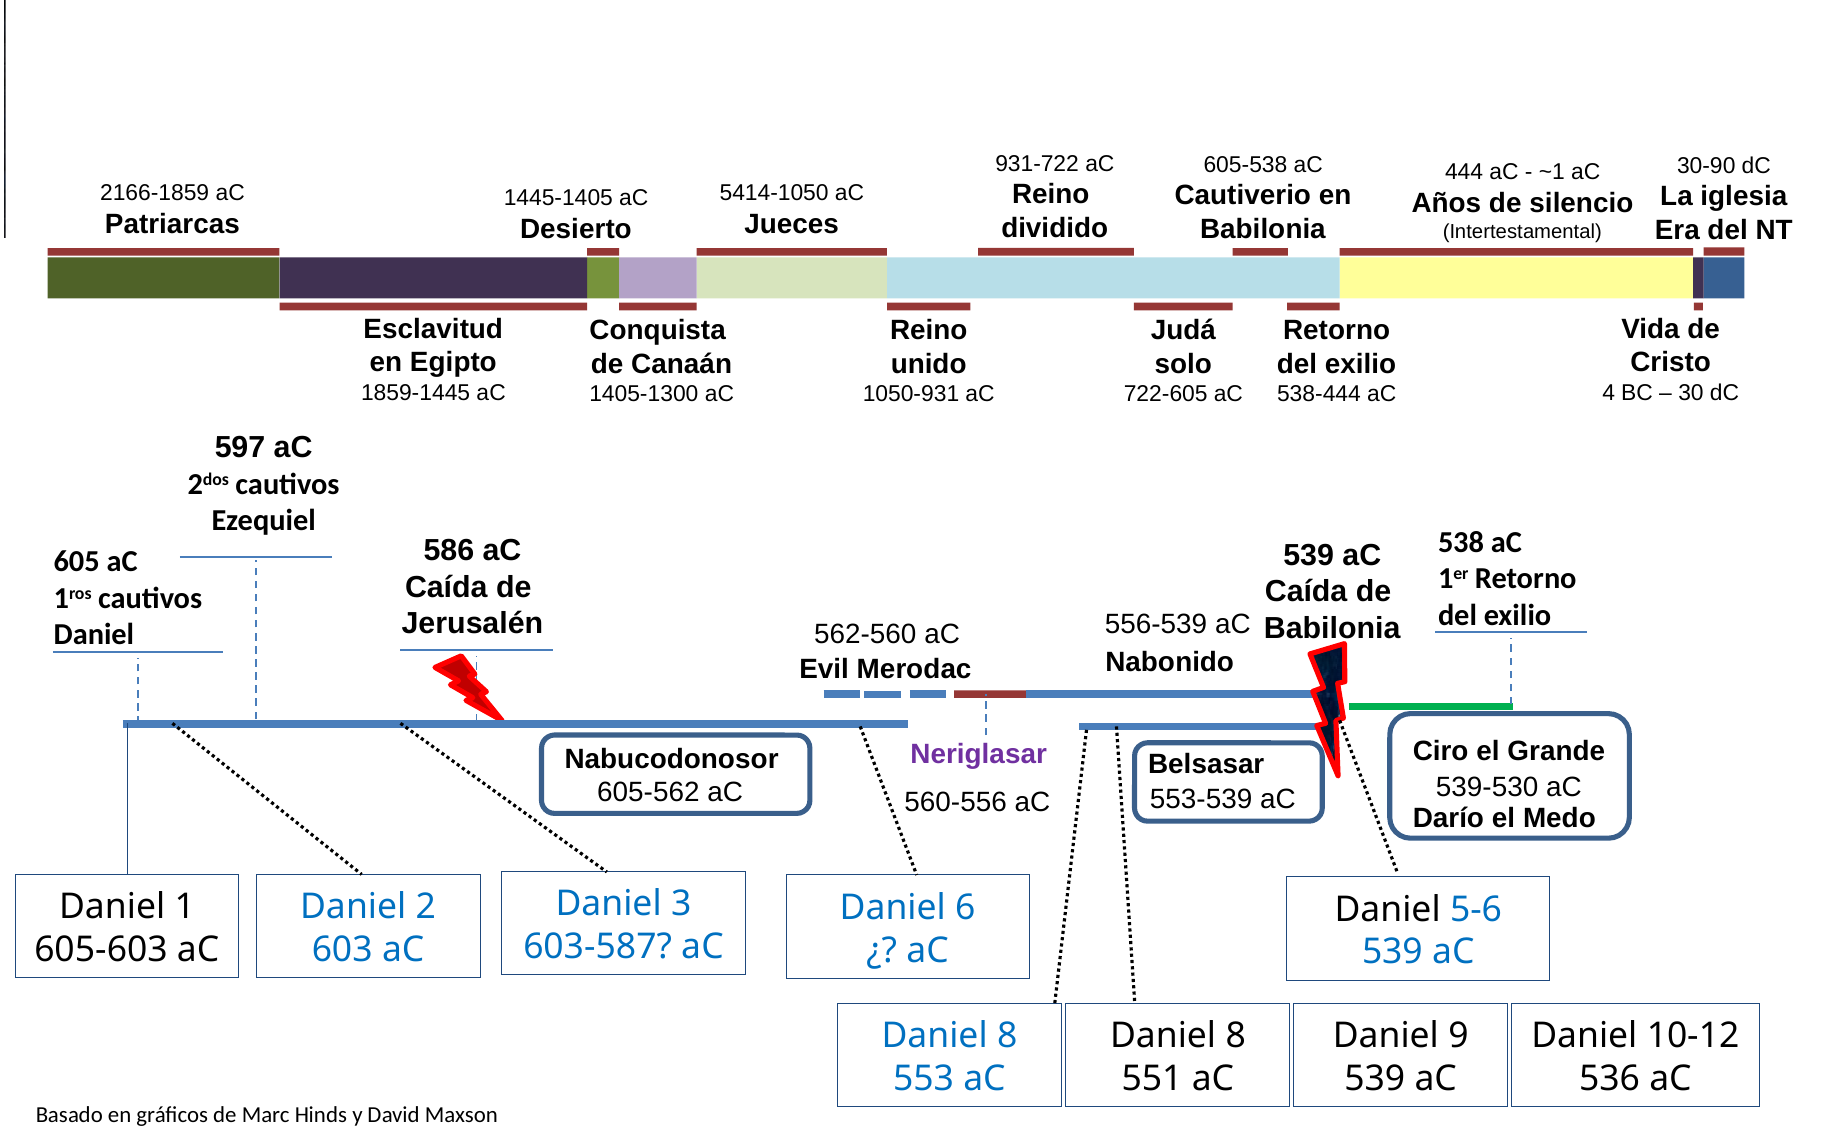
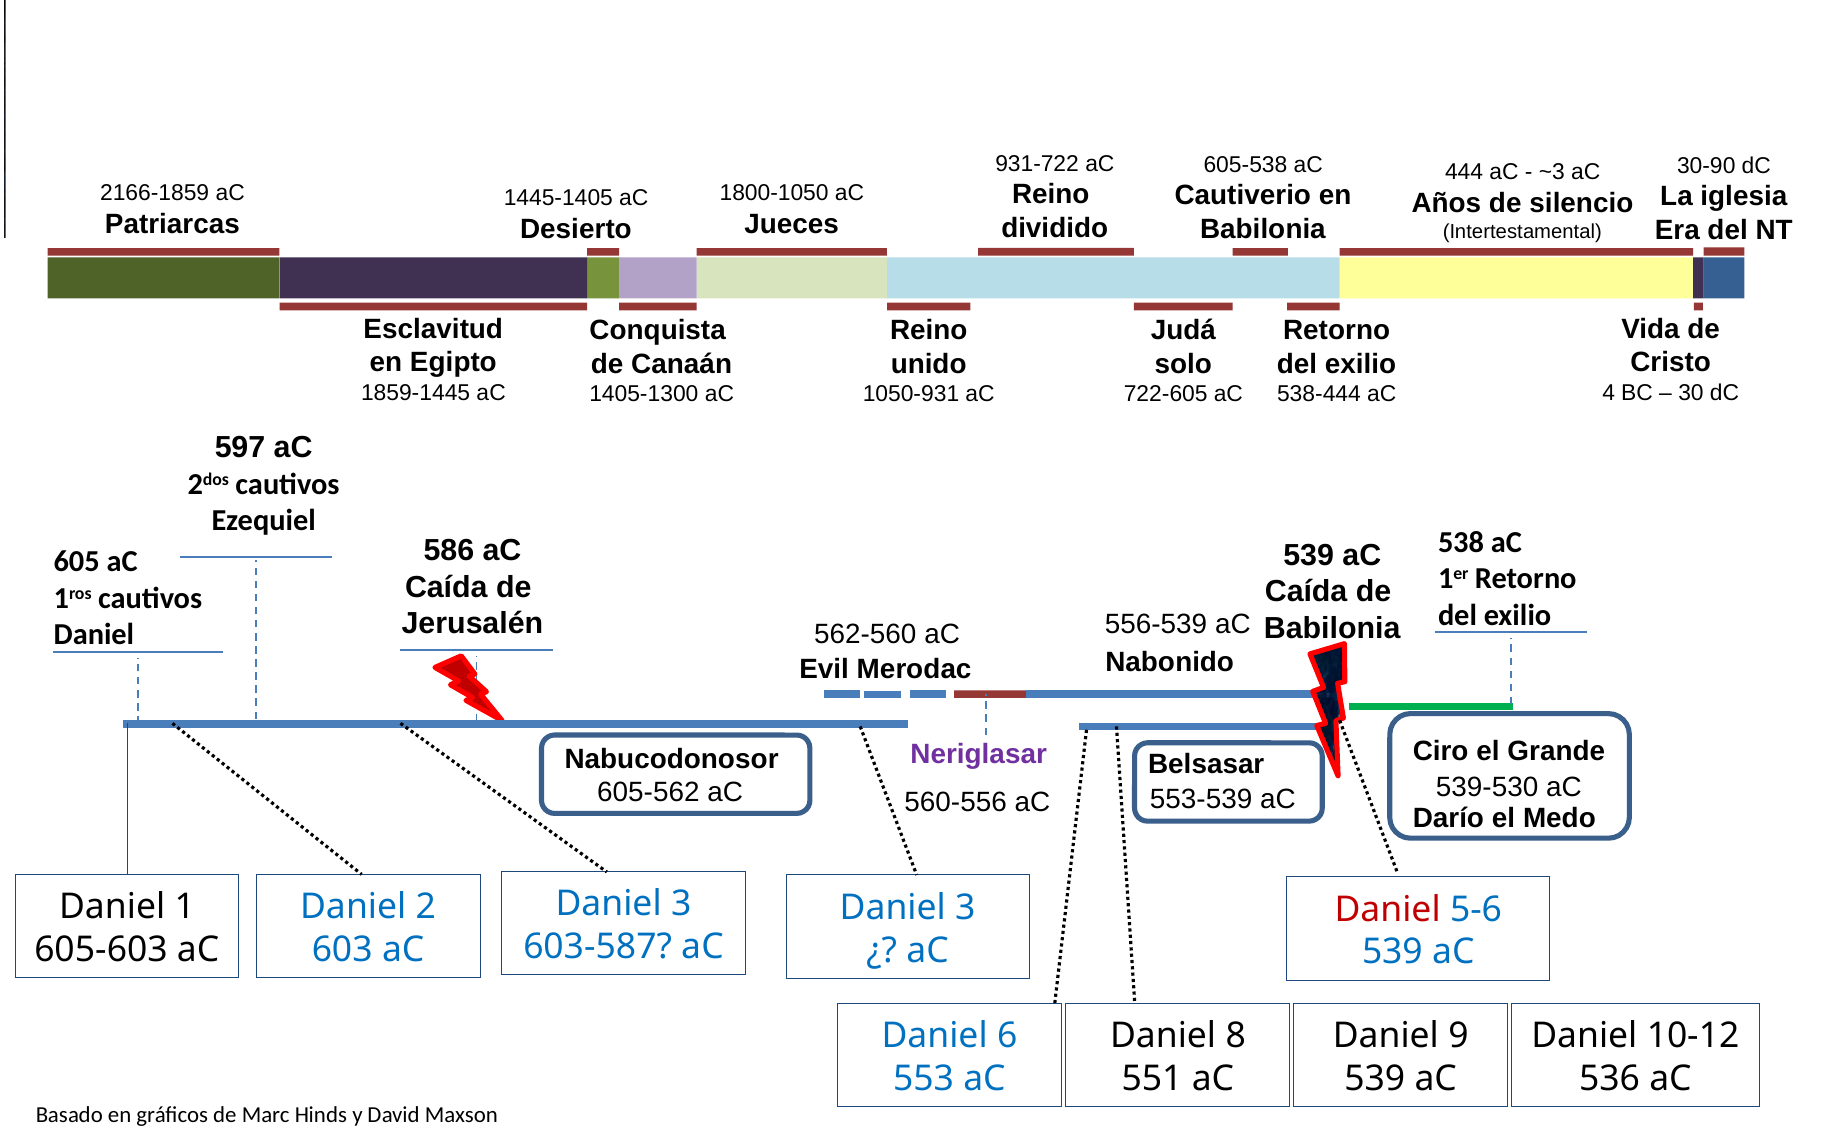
~1: ~1 -> ~3 (1552, 172)
5414-1050: 5414-1050 -> 1800-1050 (774, 193)
6: 6 -> 3 (965, 907)
Daniel colour: black -> red (1388, 909)
8: 8 -> 6 (1007, 1036)
